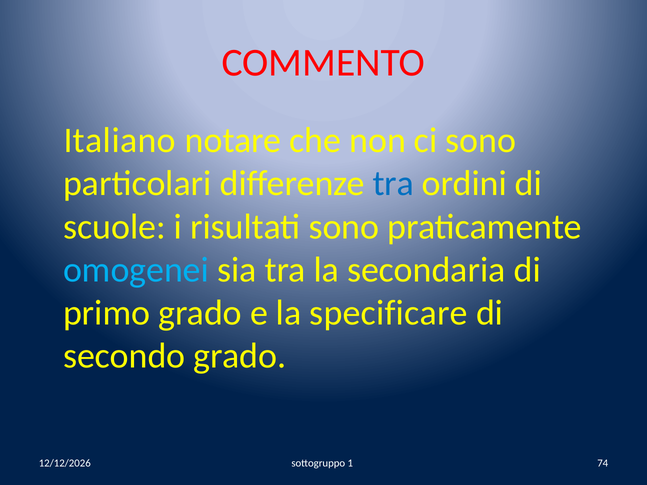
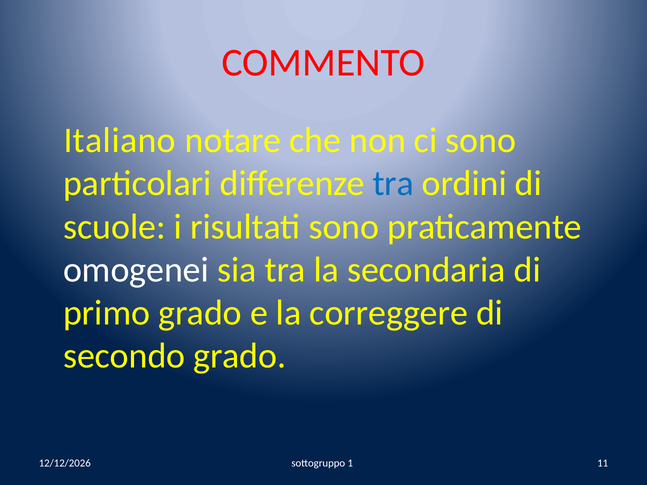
omogenei colour: light blue -> white (136, 270)
specificare: specificare -> correggere (389, 313)
74: 74 -> 11 (603, 463)
